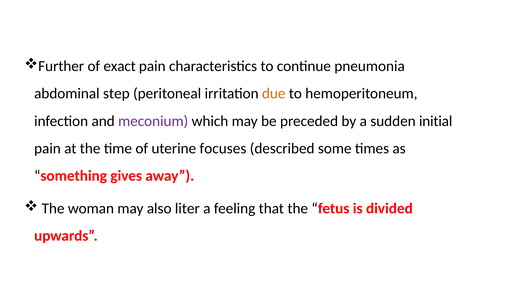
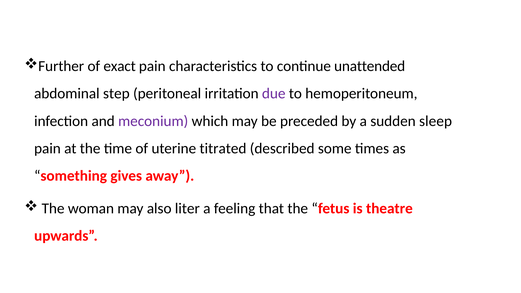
pneumonia: pneumonia -> unattended (370, 66)
due colour: orange -> purple (274, 94)
initial: initial -> sleep (436, 121)
focuses: focuses -> titrated (223, 148)
divided: divided -> theatre (389, 209)
